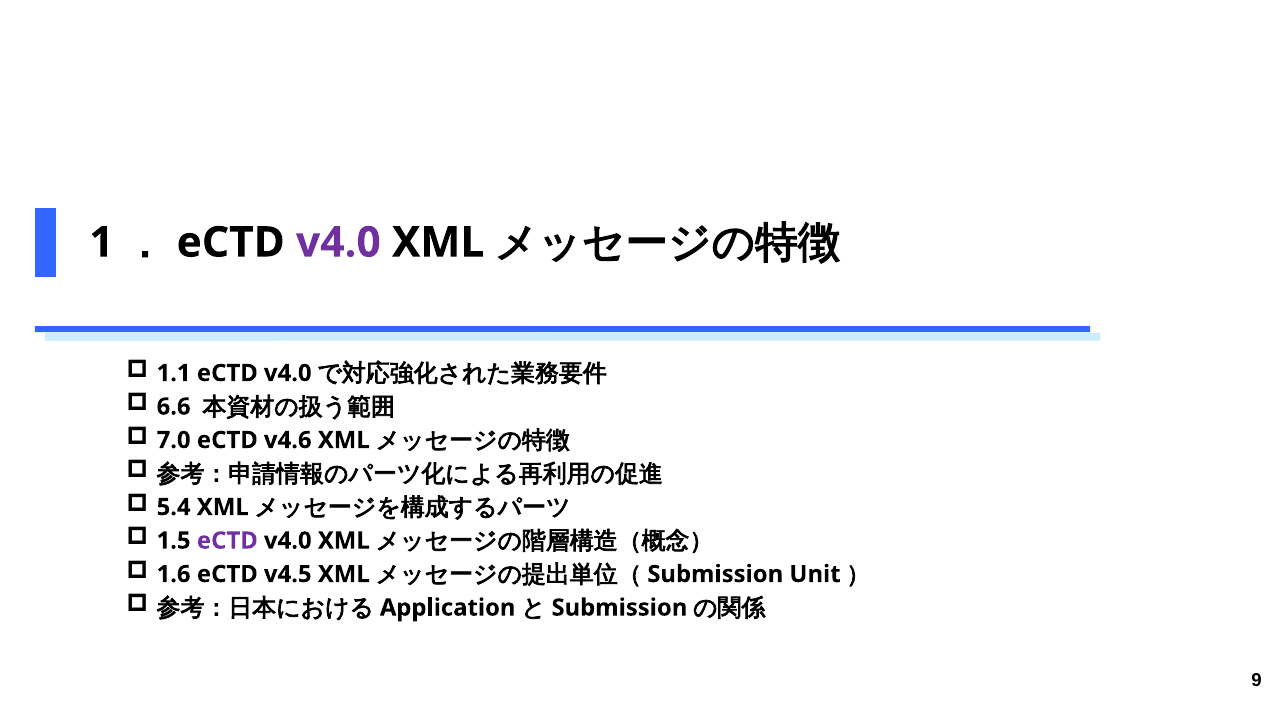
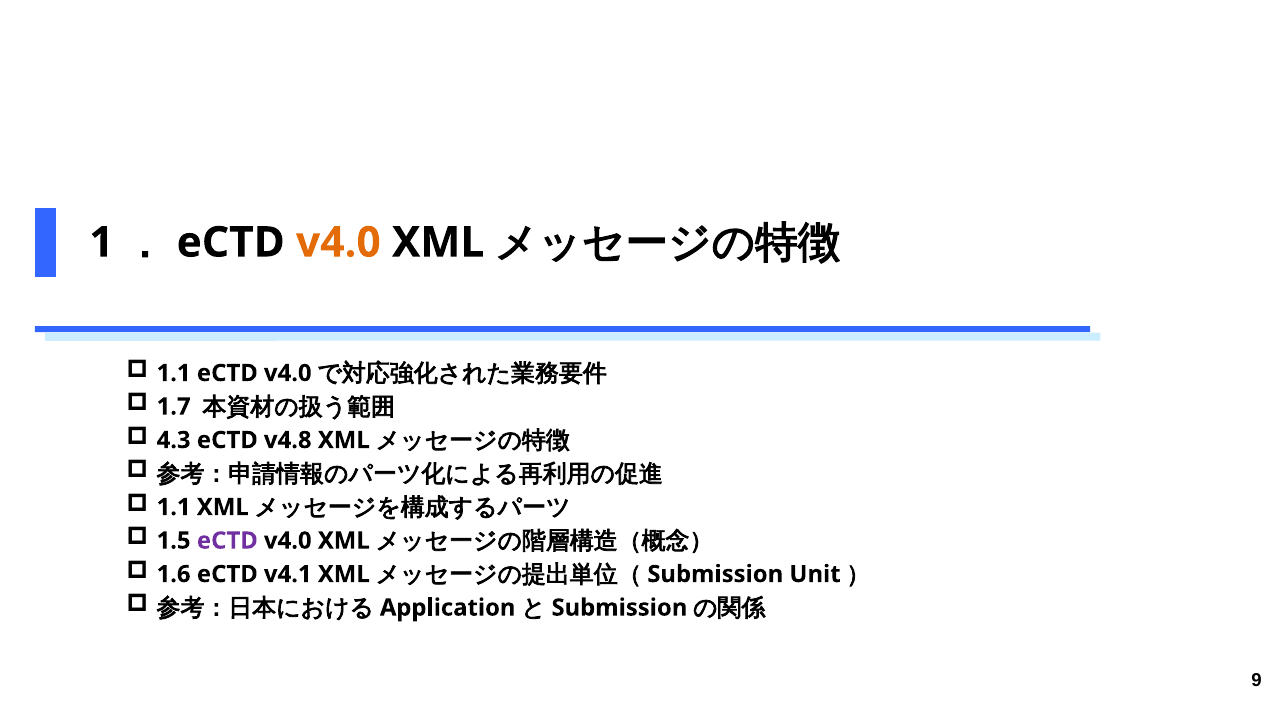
v4.0 colour: purple -> orange (338, 242)
6.6: 6.6 -> 1.7 (174, 407)
7.0: 7.0 -> 4.3 (174, 440)
v4.6: v4.6 -> v4.8 (288, 440)
5.4: 5.4 -> 1.1 (174, 507)
v4.5: v4.5 -> v4.1 (288, 574)
